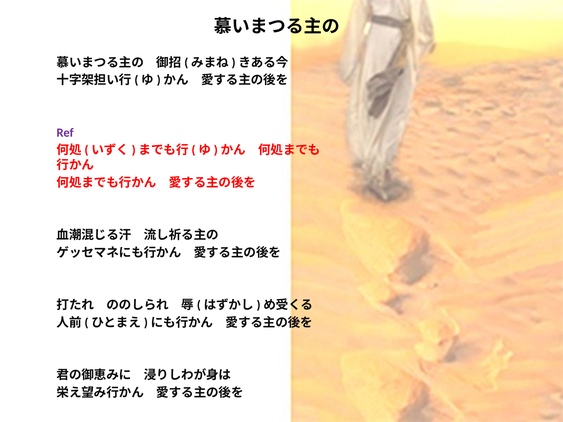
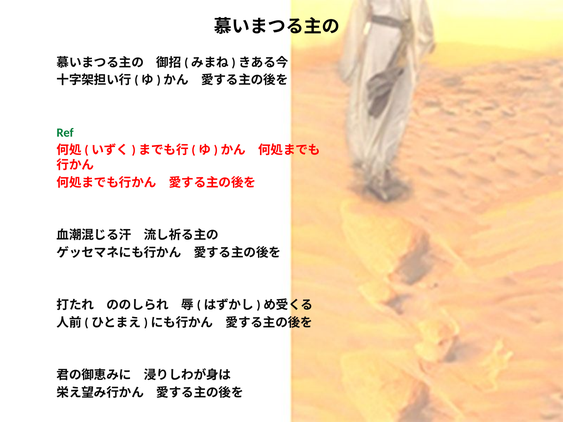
Ref colour: purple -> green (65, 133)
